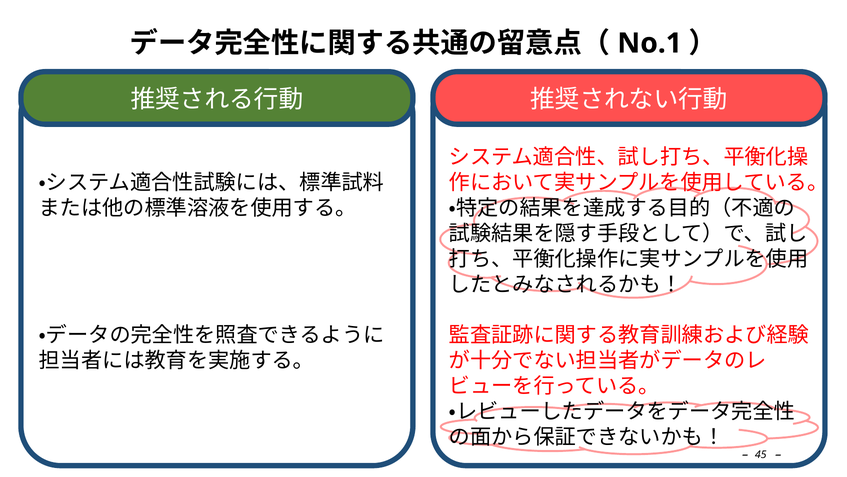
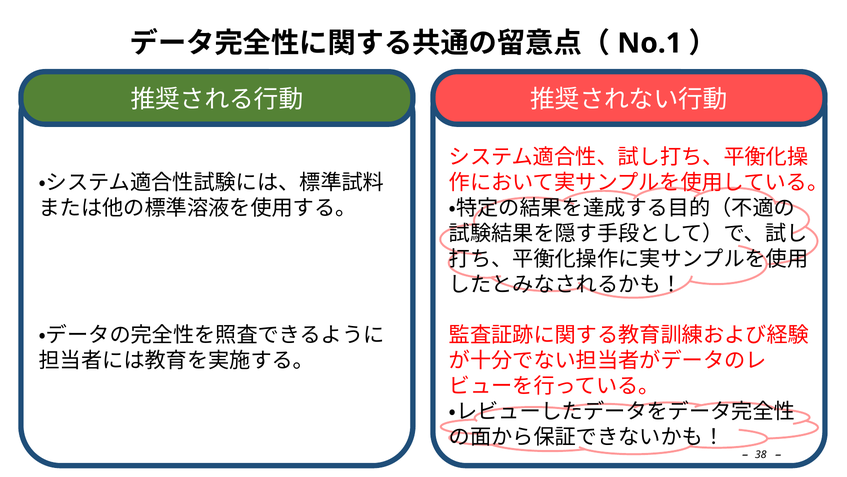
45: 45 -> 38 (761, 454)
